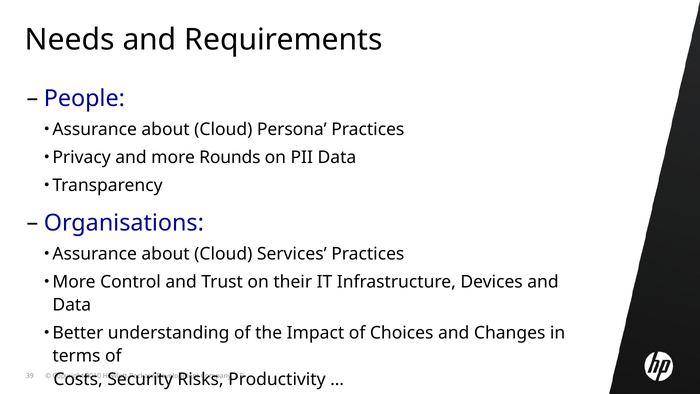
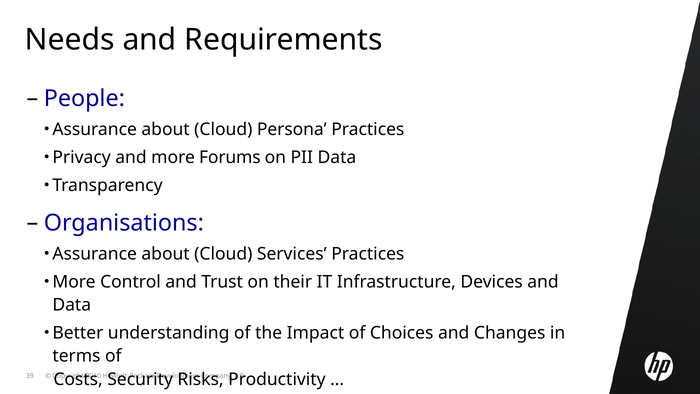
Rounds: Rounds -> Forums (230, 157)
